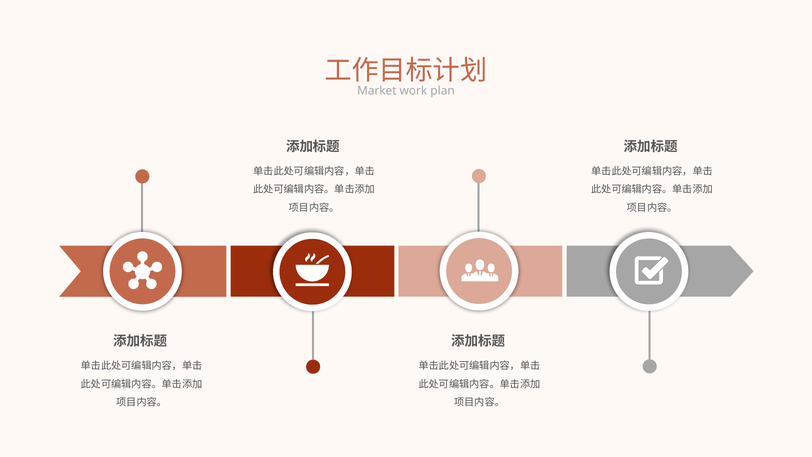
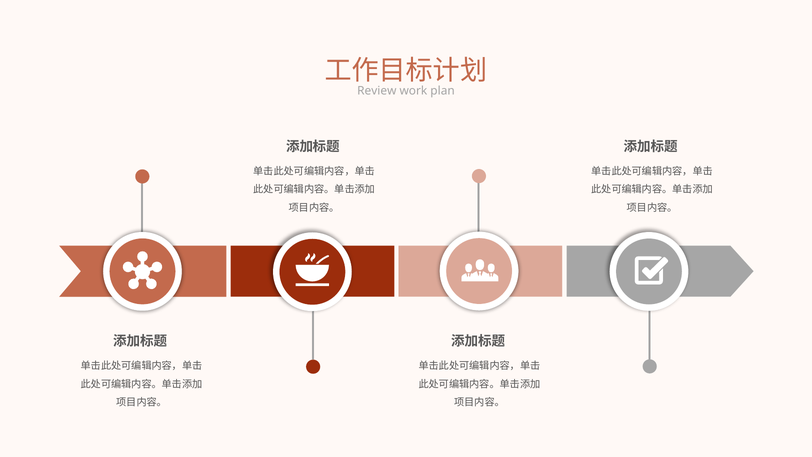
Market: Market -> Review (377, 91)
